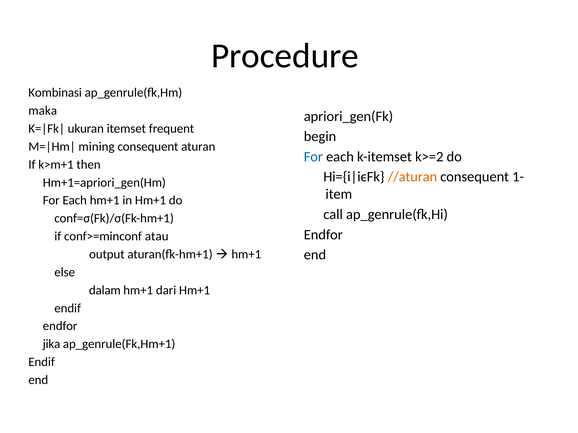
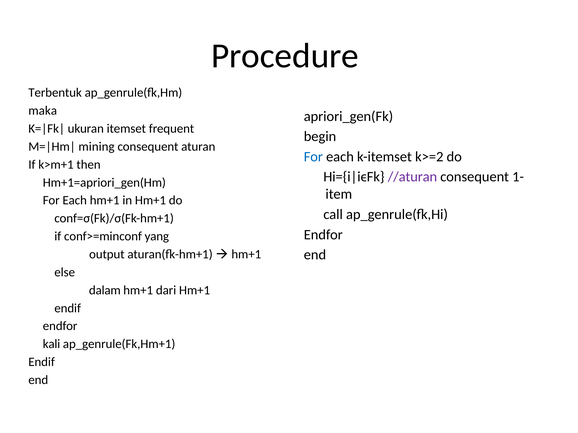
Kombinasi: Kombinasi -> Terbentuk (55, 93)
//aturan colour: orange -> purple (412, 177)
atau: atau -> yang (157, 237)
jika: jika -> kali (52, 344)
